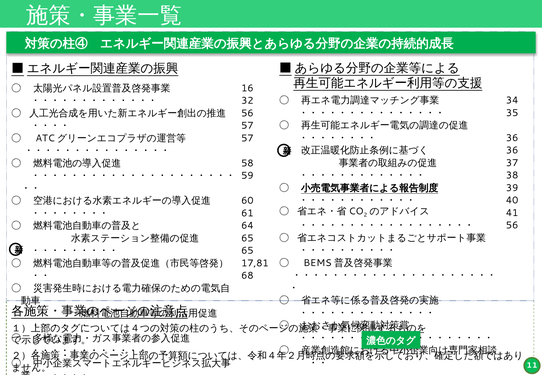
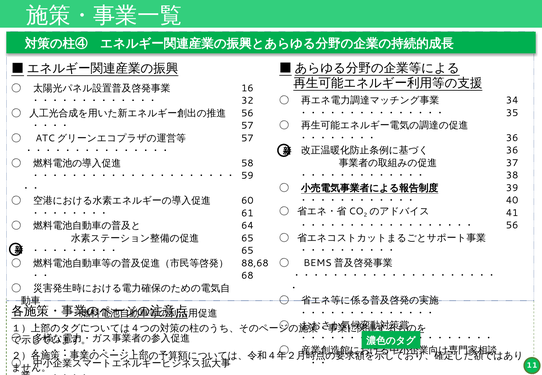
17,81: 17,81 -> 88,68 (255, 263)
